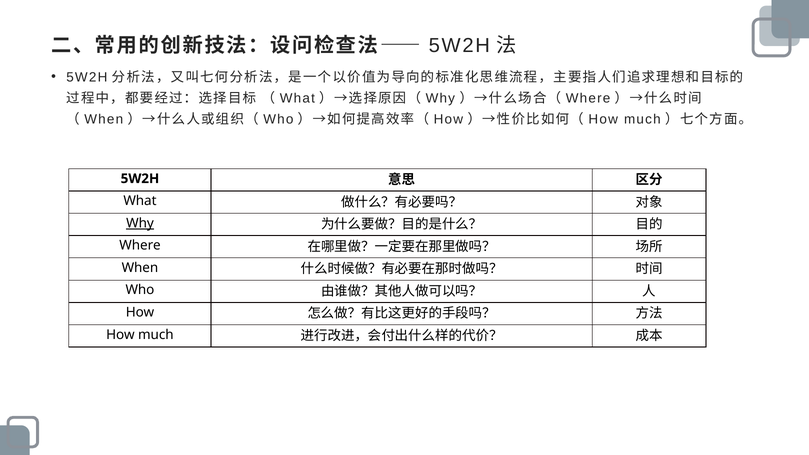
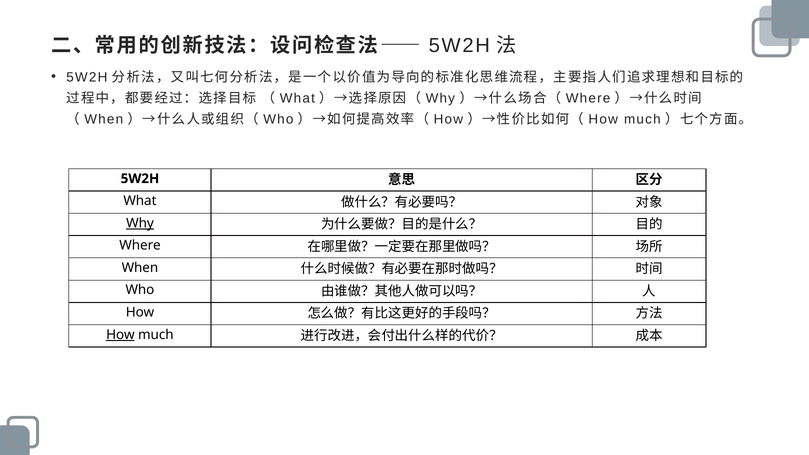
How underline: none -> present (120, 335)
